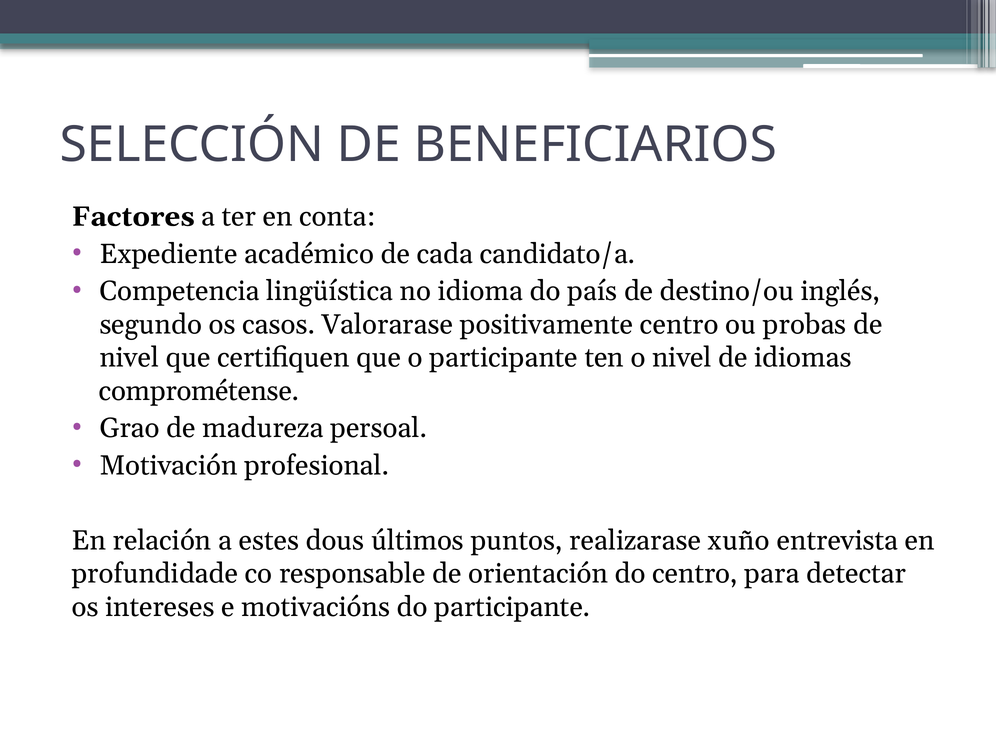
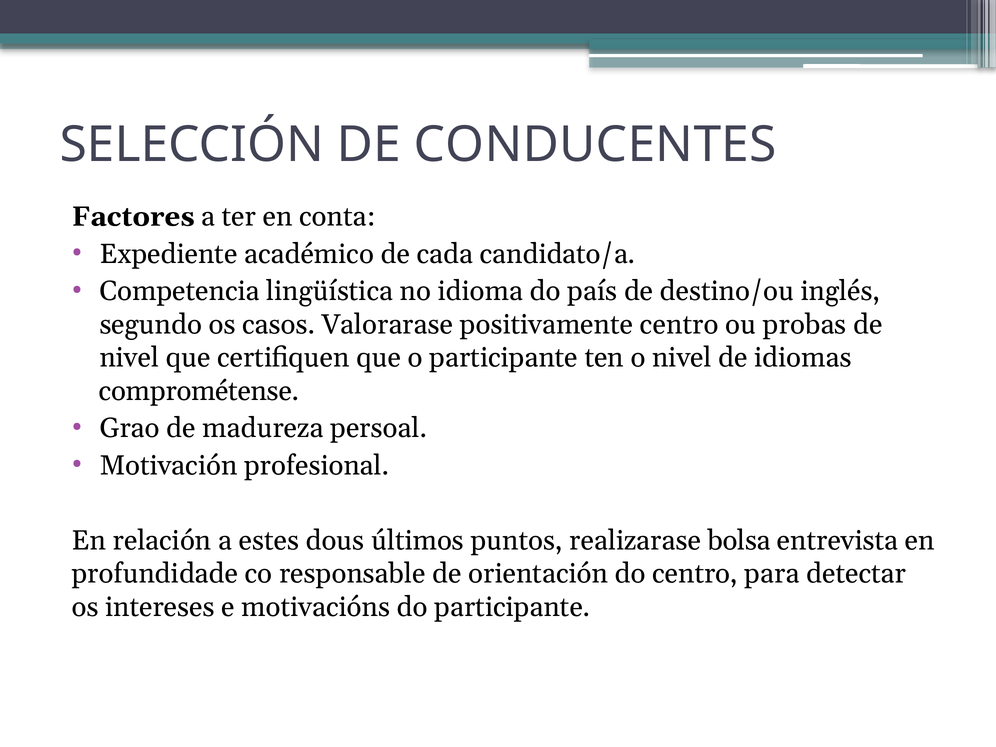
BENEFICIARIOS: BENEFICIARIOS -> CONDUCENTES (595, 145)
xuño: xuño -> bolsa (739, 540)
